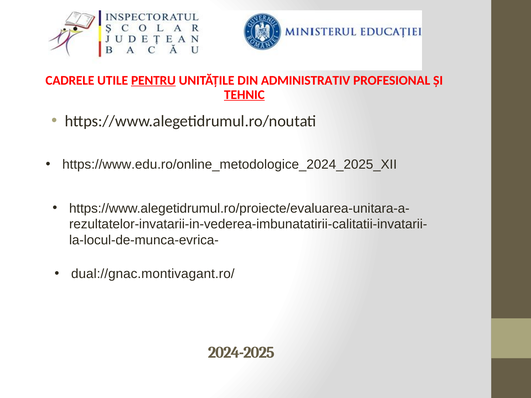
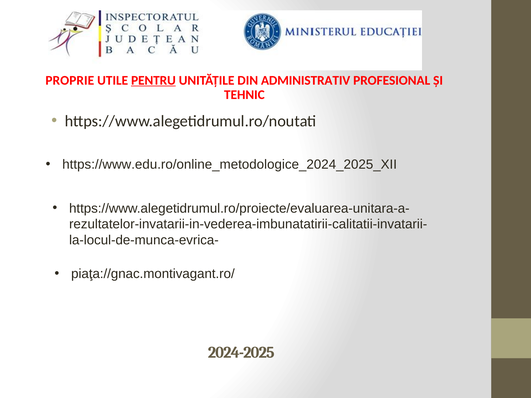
CADRELE: CADRELE -> PROPRIE (70, 80)
TEHNIC underline: present -> none (244, 95)
dual://gnac.montivagant.ro/: dual://gnac.montivagant.ro/ -> piaţa://gnac.montivagant.ro/ (153, 274)
